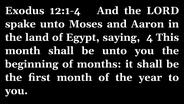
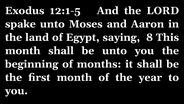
12:1-4: 12:1-4 -> 12:1-5 (65, 11)
4: 4 -> 8 (150, 37)
